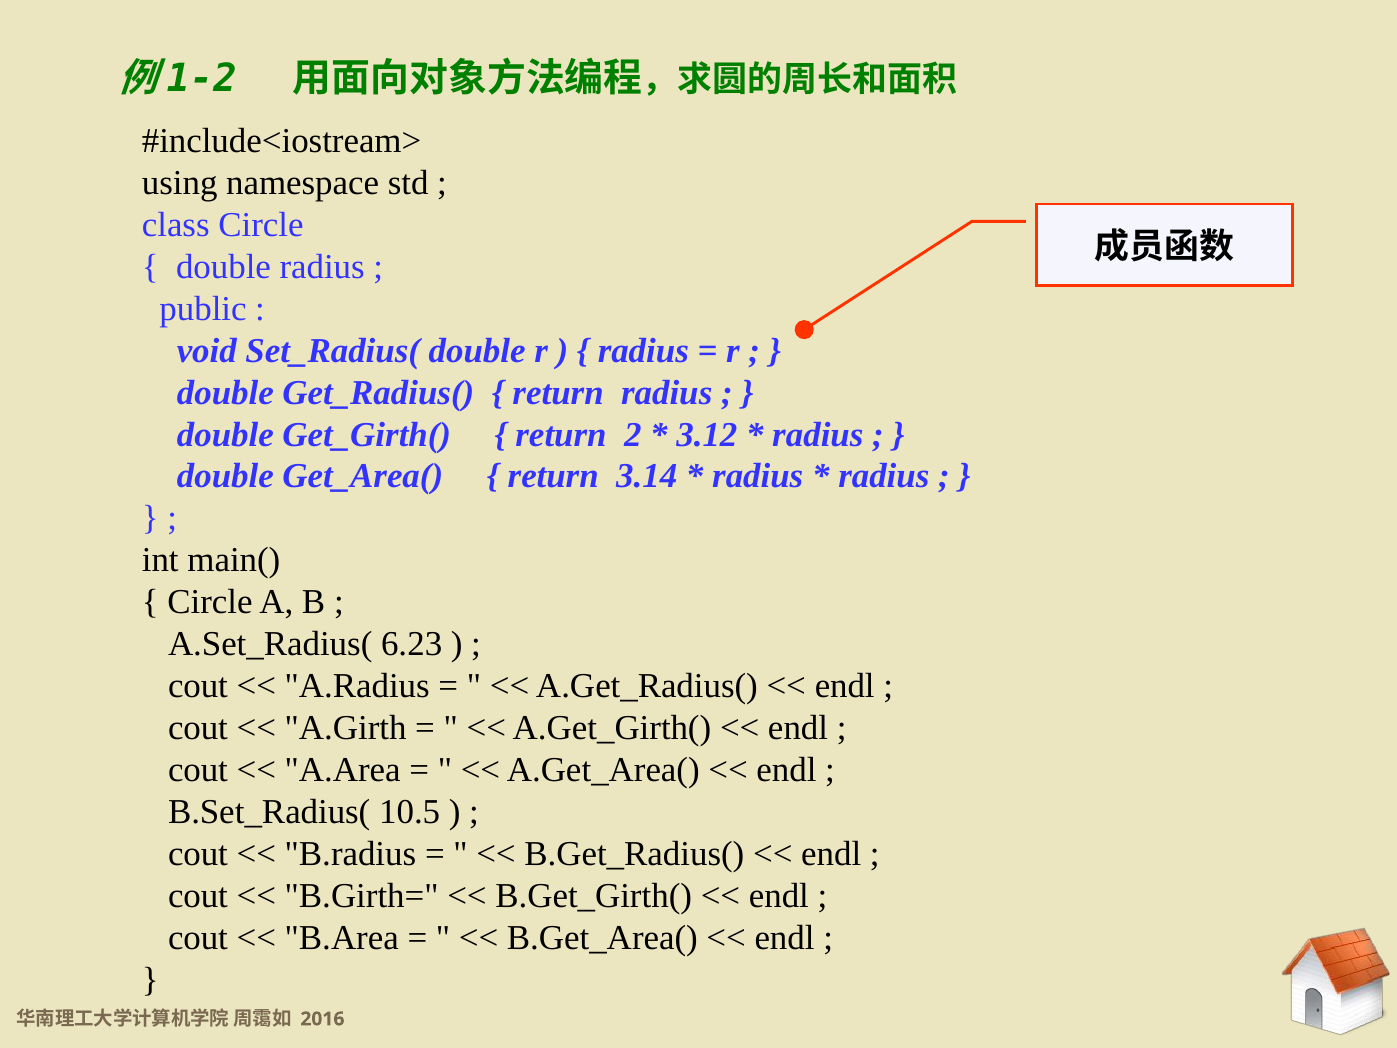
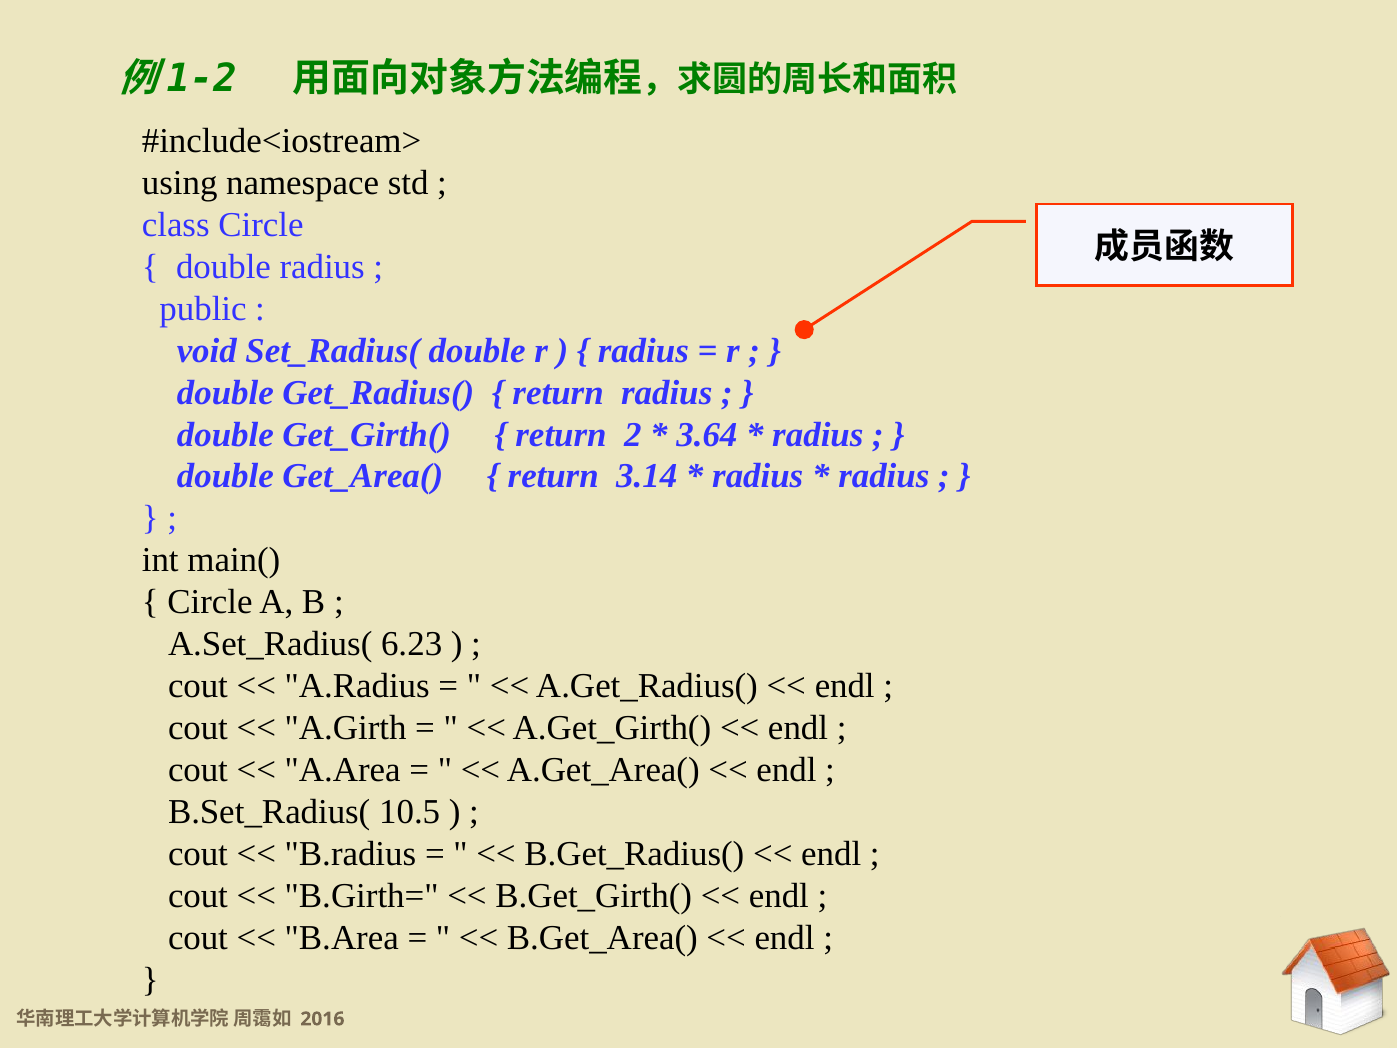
3.12: 3.12 -> 3.64 (707, 434)
